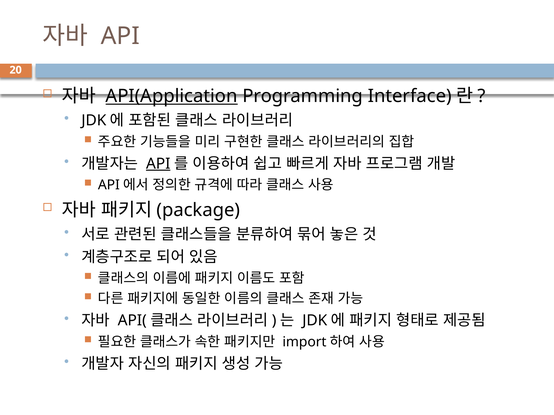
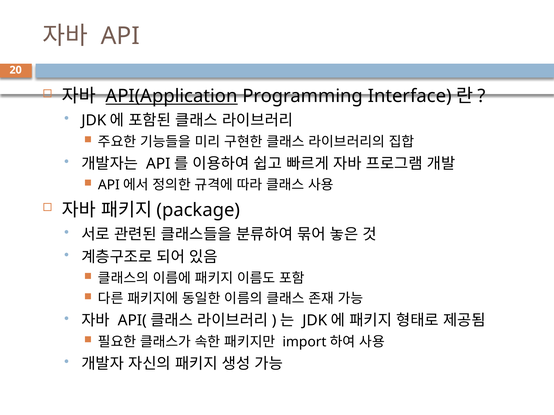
API underline: present -> none (158, 164)
